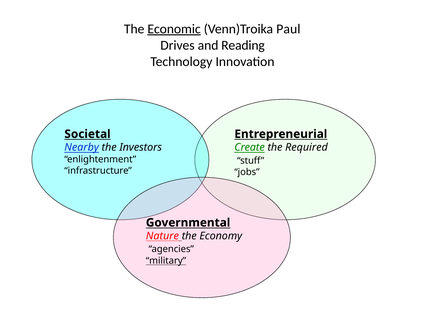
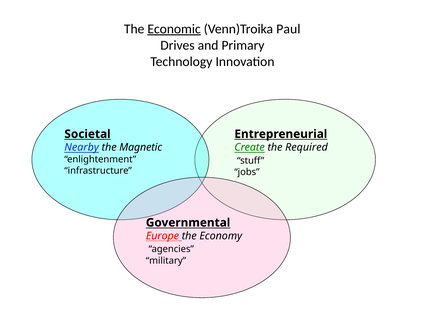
Reading: Reading -> Primary (243, 45)
Investors: Investors -> Magnetic (141, 147)
Nature: Nature -> Europe (162, 236)
military underline: present -> none (166, 261)
